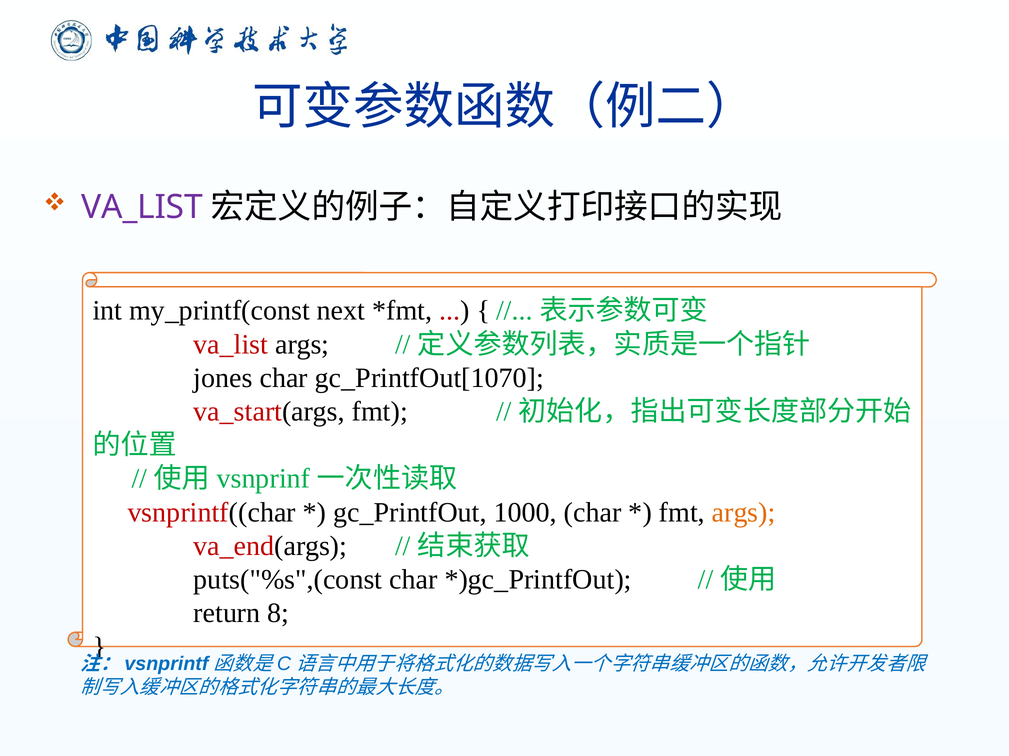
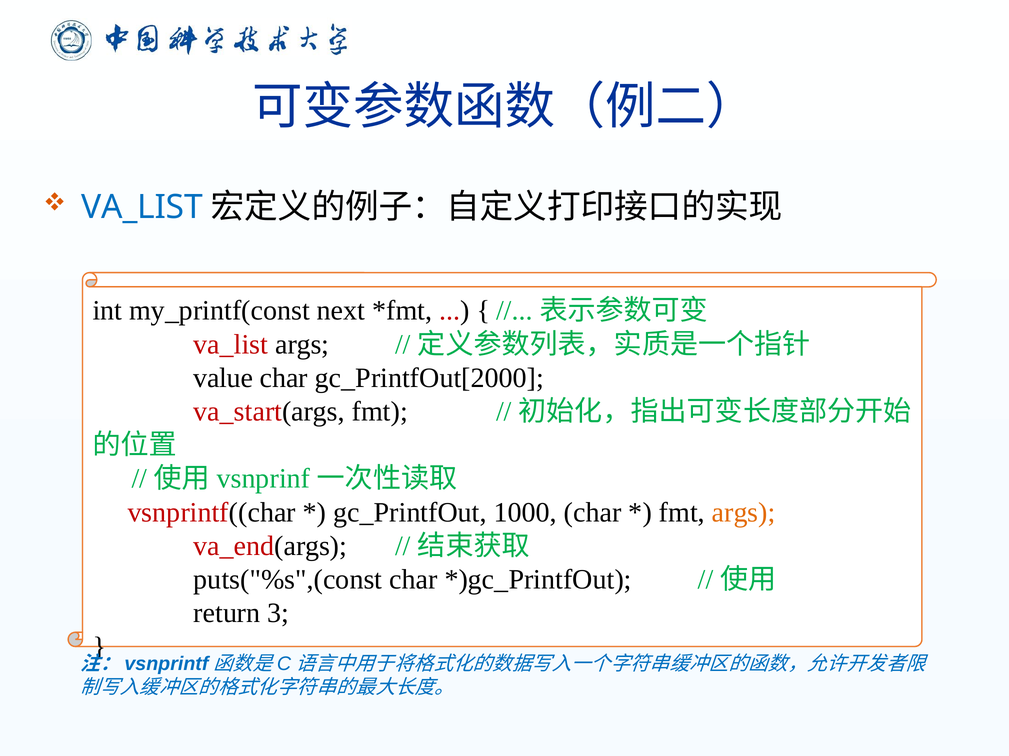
VA_LIST colour: purple -> blue (142, 207)
jones: jones -> value (223, 378)
gc_PrintfOut[1070: gc_PrintfOut[1070 -> gc_PrintfOut[2000 (429, 378)
8: 8 -> 3 (278, 614)
